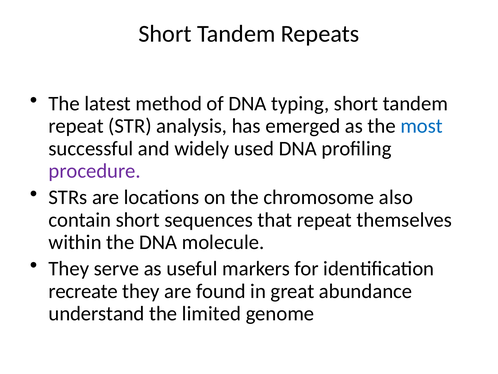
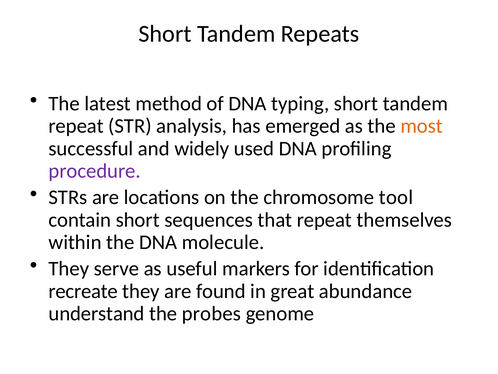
most colour: blue -> orange (422, 126)
also: also -> tool (396, 197)
limited: limited -> probes (211, 313)
